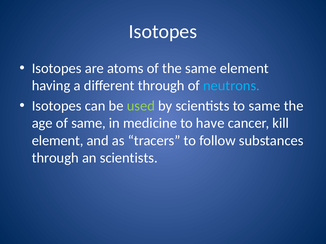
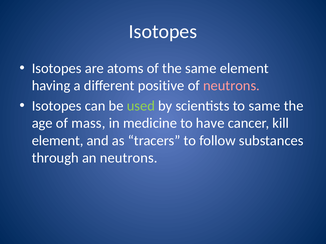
different through: through -> positive (161, 86)
neutrons colour: light blue -> pink (231, 86)
of same: same -> mass (88, 123)
an scientists: scientists -> neutrons (129, 158)
